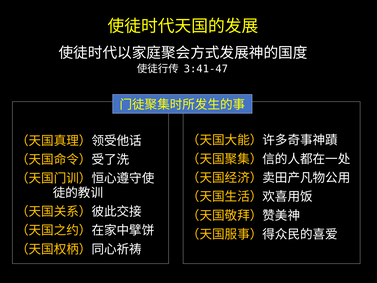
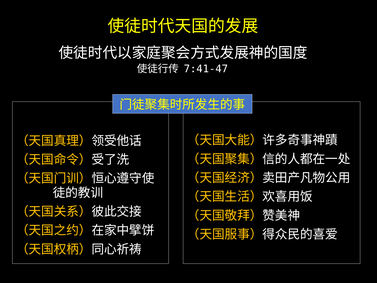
3:41-47: 3:41-47 -> 7:41-47 (206, 69)
